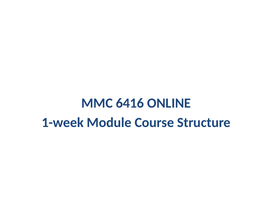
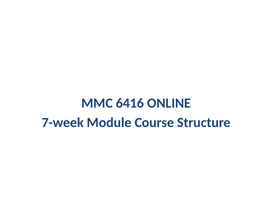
1-week: 1-week -> 7-week (63, 122)
